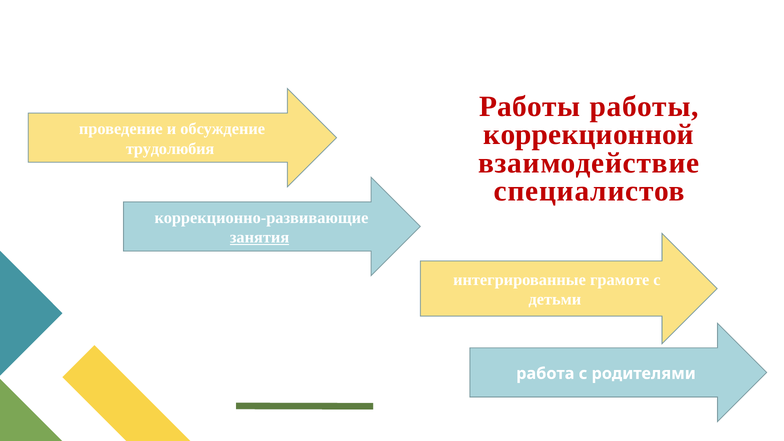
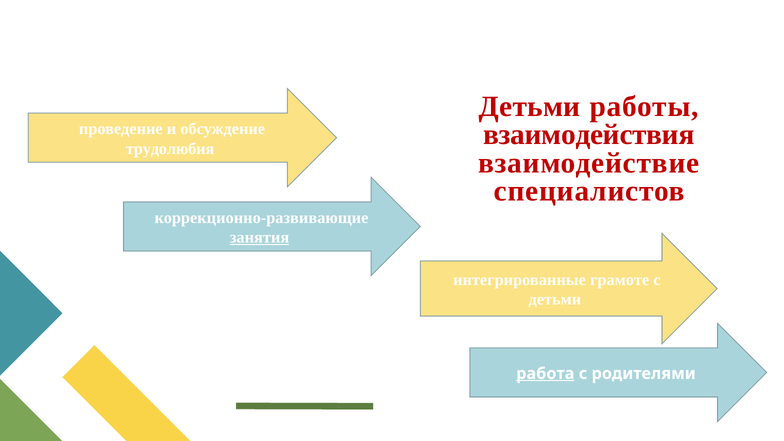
Работы: Работы -> Детьми (530, 107)
коррекционной: коррекционной -> взаимодействия (589, 135)
работа underline: none -> present (545, 374)
